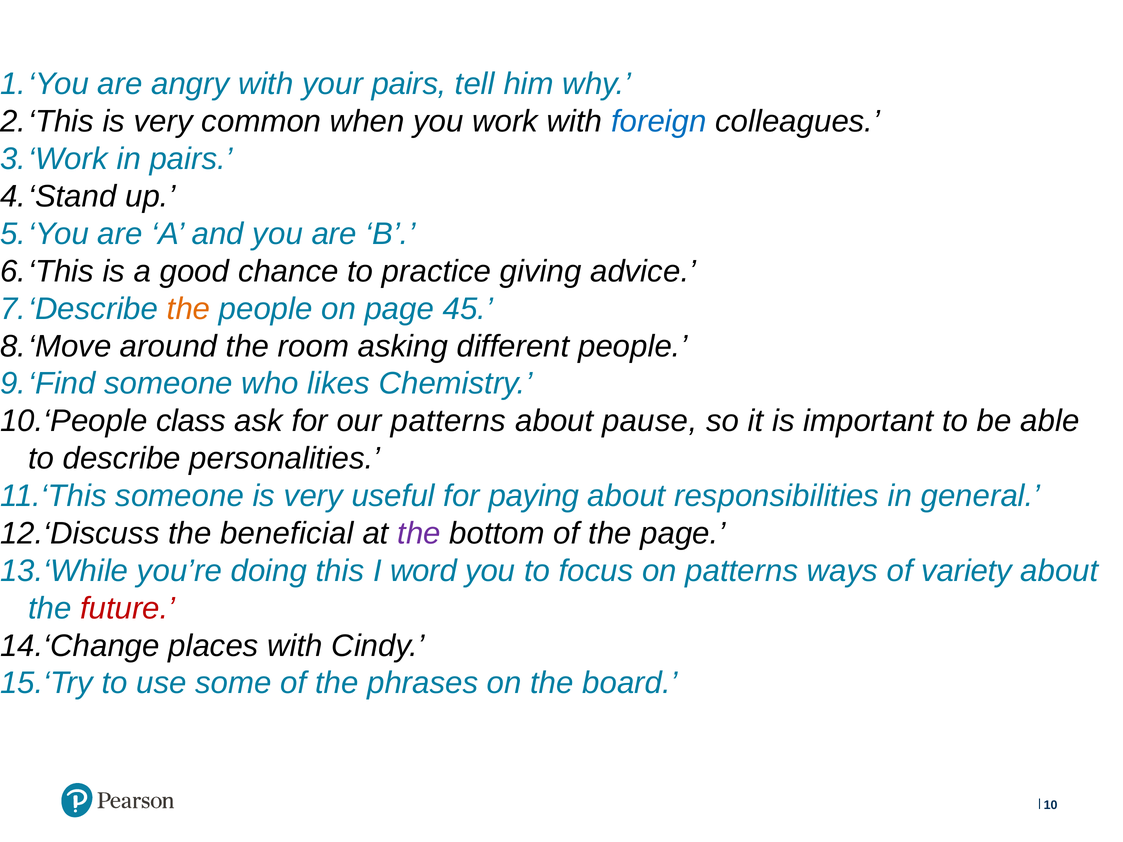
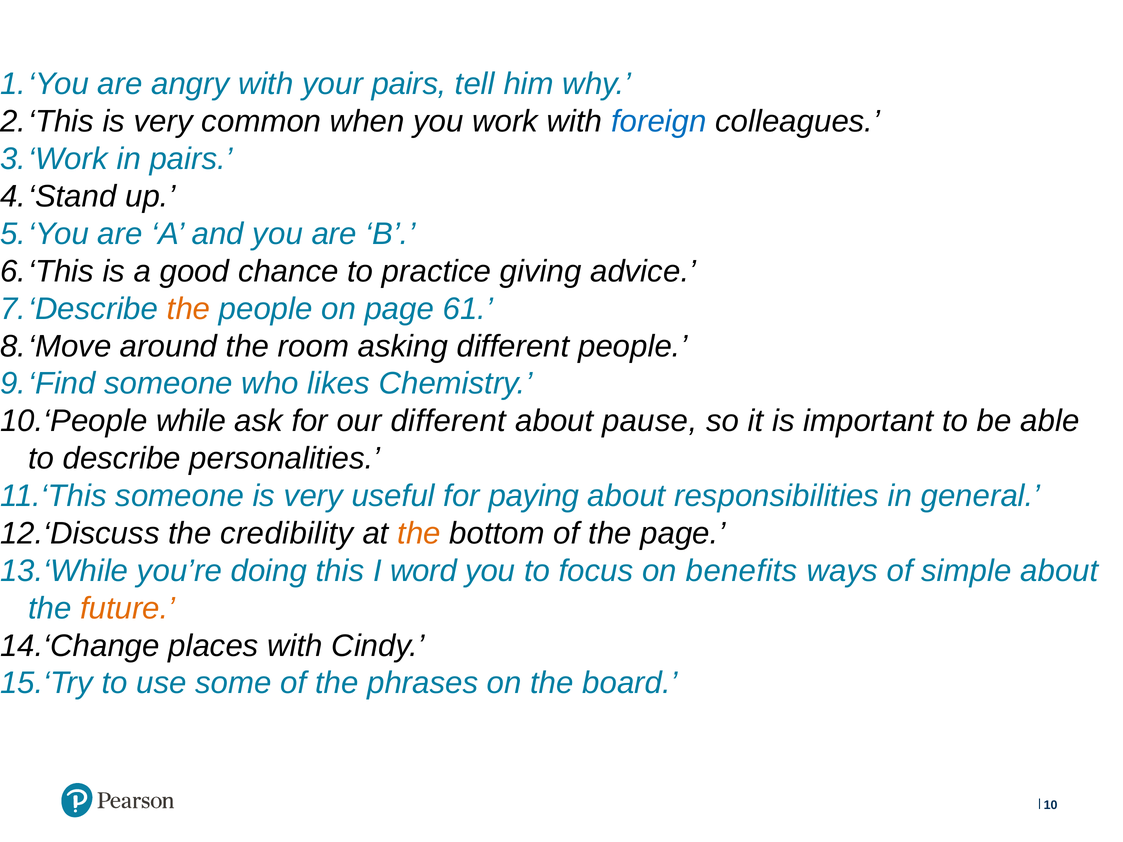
45: 45 -> 61 (468, 309)
class: class -> while (191, 421)
our patterns: patterns -> different (448, 421)
beneficial: beneficial -> credibility (287, 534)
the colour: purple -> orange (419, 534)
on patterns: patterns -> benefits (742, 571)
variety: variety -> simple (966, 571)
future colour: red -> orange (128, 608)
